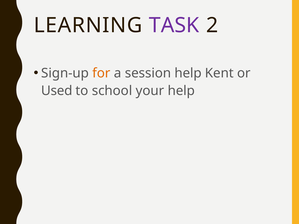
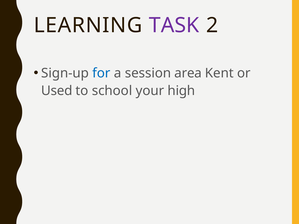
for colour: orange -> blue (101, 73)
session help: help -> area (188, 73)
your help: help -> high (181, 91)
